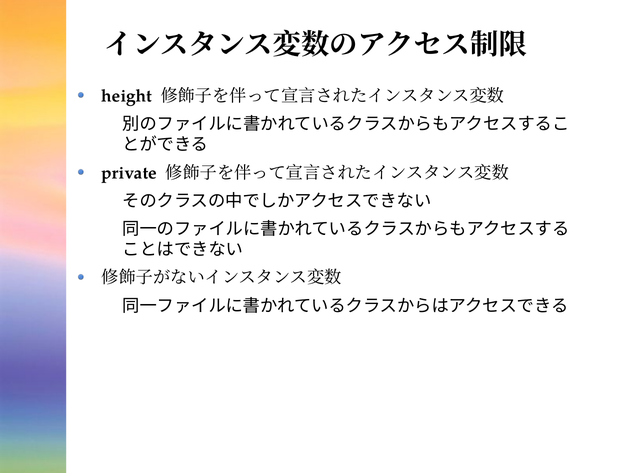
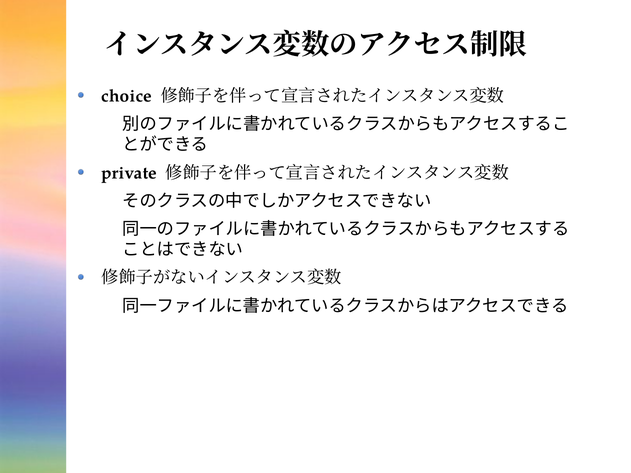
height: height -> choice (127, 96)
